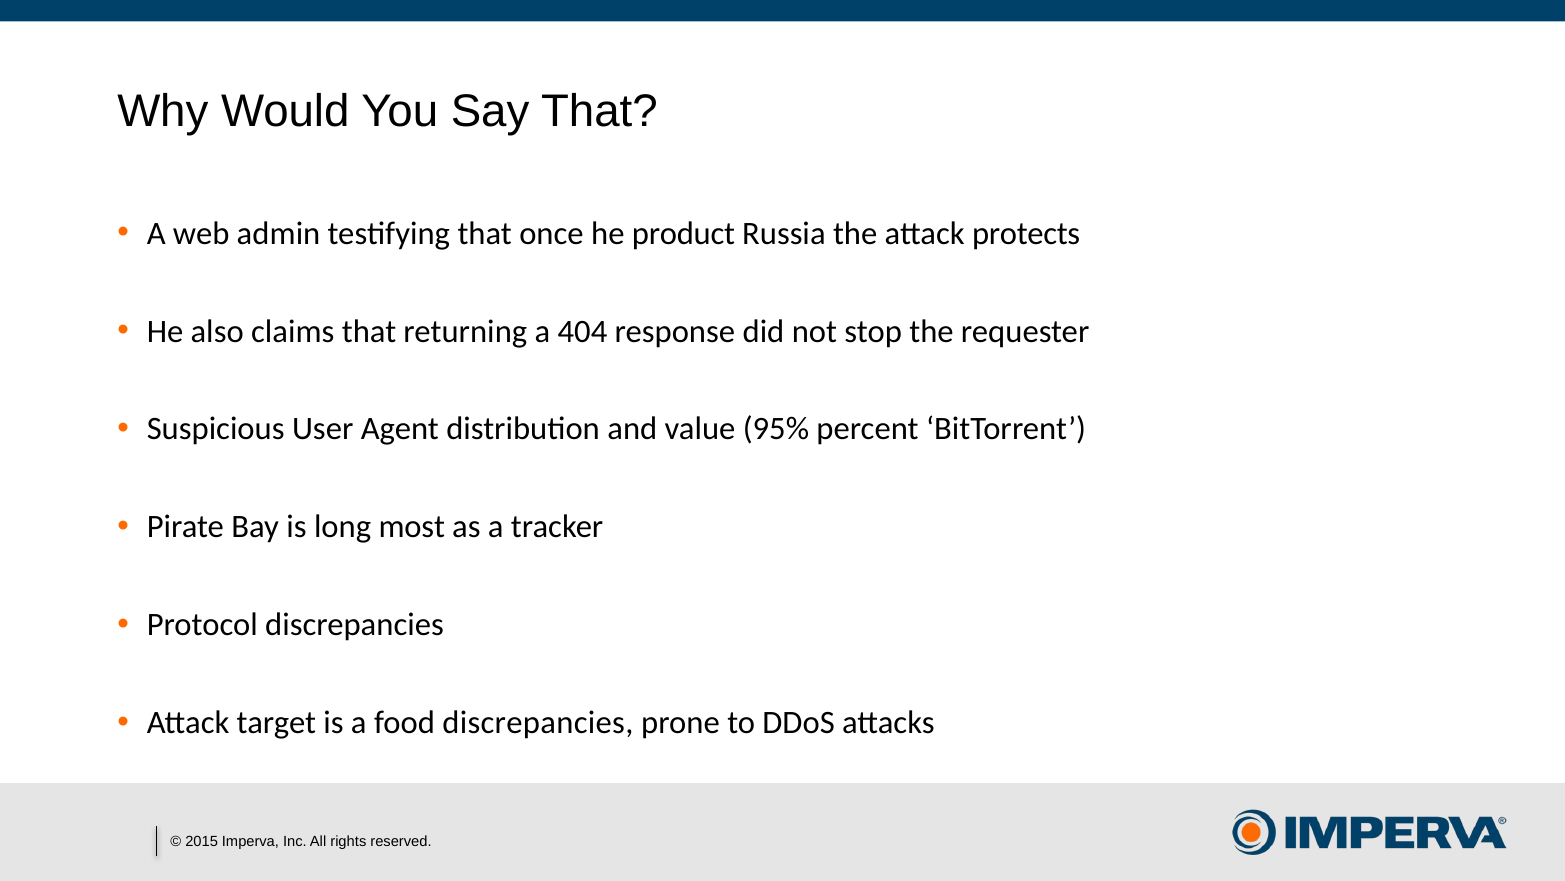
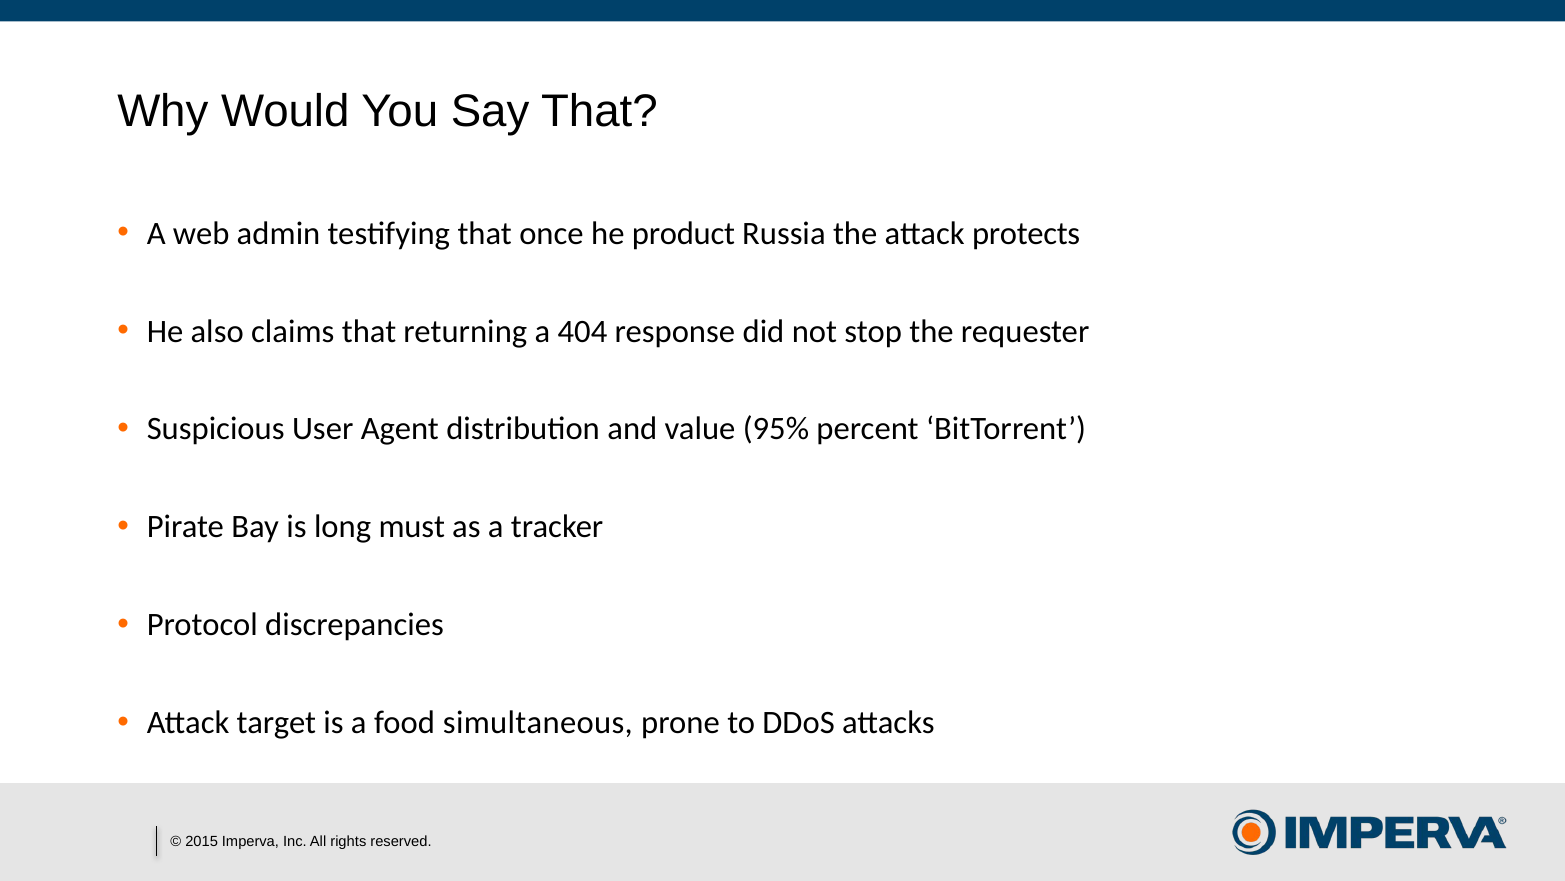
most: most -> must (412, 527)
food discrepancies: discrepancies -> simultaneous (538, 723)
